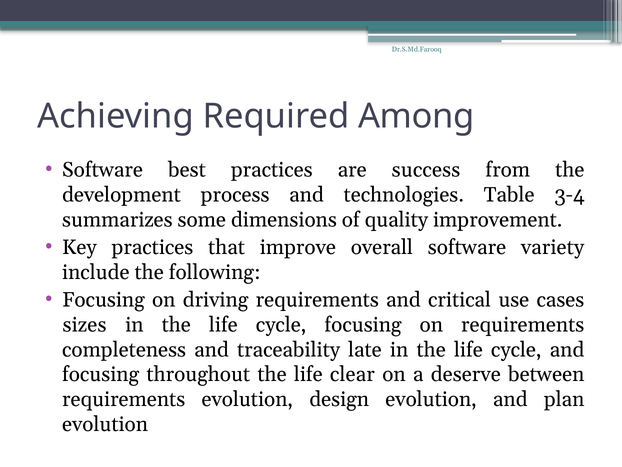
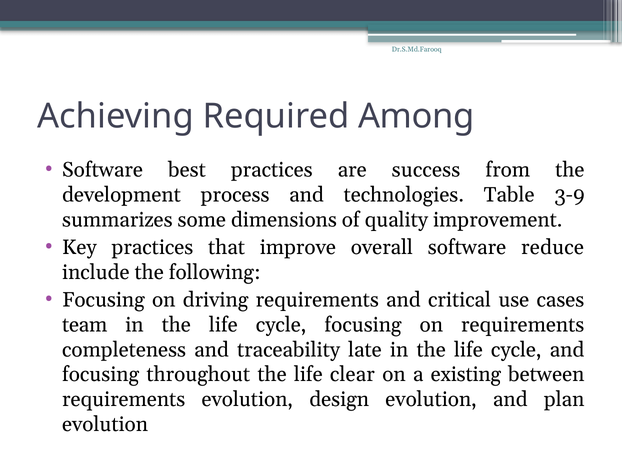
3-4: 3-4 -> 3-9 (570, 195)
variety: variety -> reduce (553, 247)
sizes: sizes -> team (85, 324)
deserve: deserve -> existing (466, 374)
